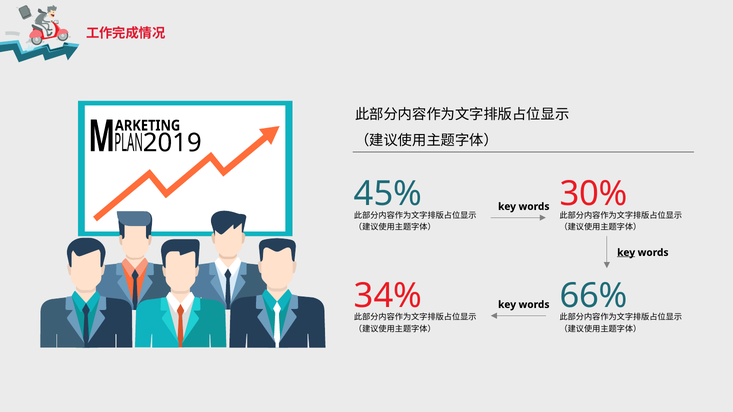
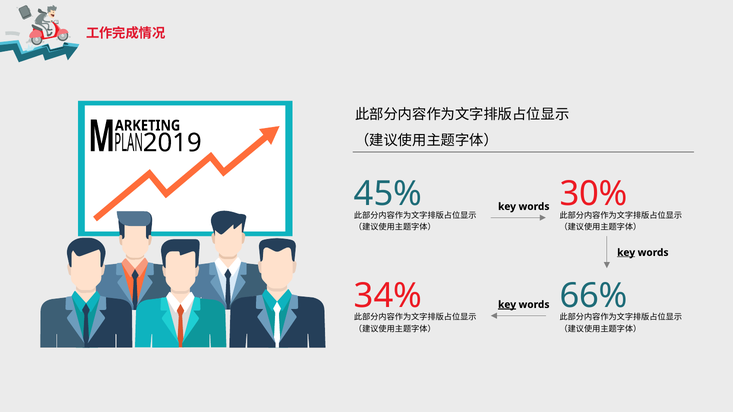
key underline: none -> present (507, 305)
